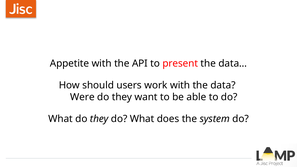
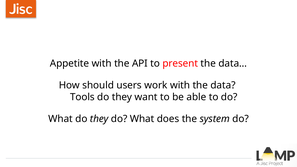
Were: Were -> Tools (82, 97)
